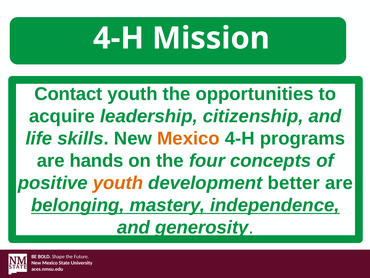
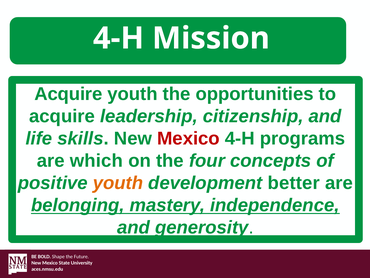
Contact: Contact -> Acquire (68, 94)
Mexico colour: orange -> red (188, 138)
hands: hands -> which (96, 161)
